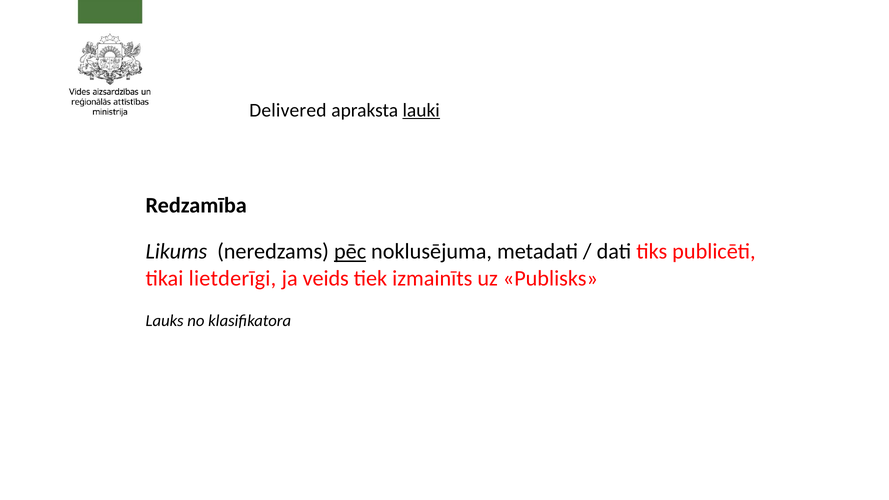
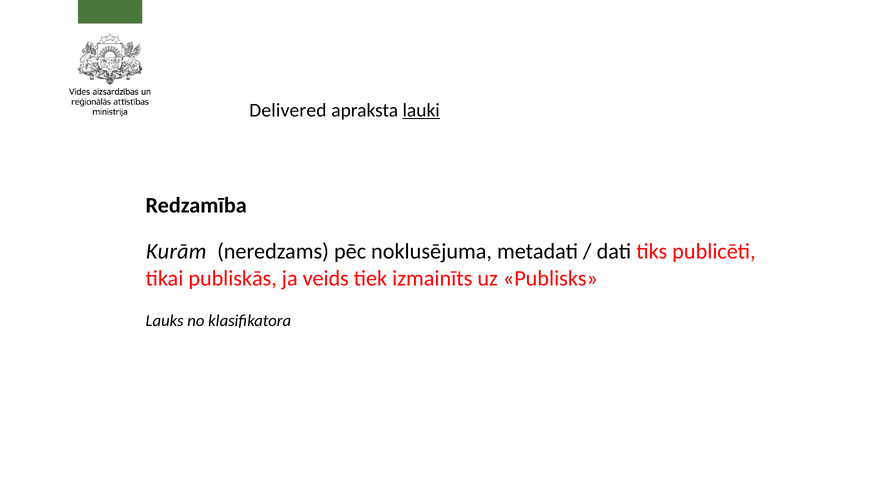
Likums: Likums -> Kurām (176, 252)
pēc underline: present -> none (350, 252)
lietderīgi: lietderīgi -> publiskās (233, 278)
